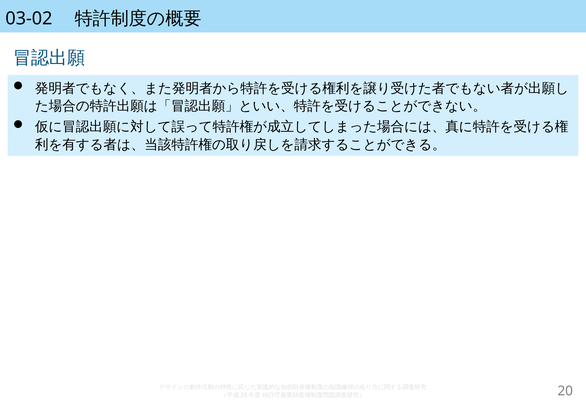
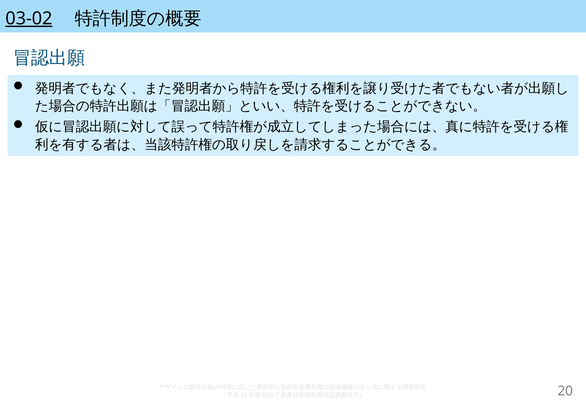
03-02 underline: none -> present (29, 19)
